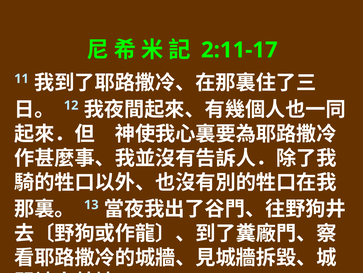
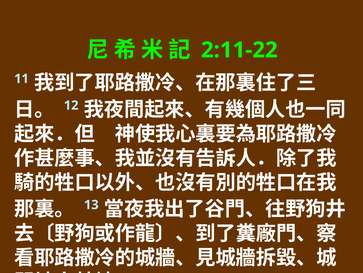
2:11-17: 2:11-17 -> 2:11-22 (239, 50)
